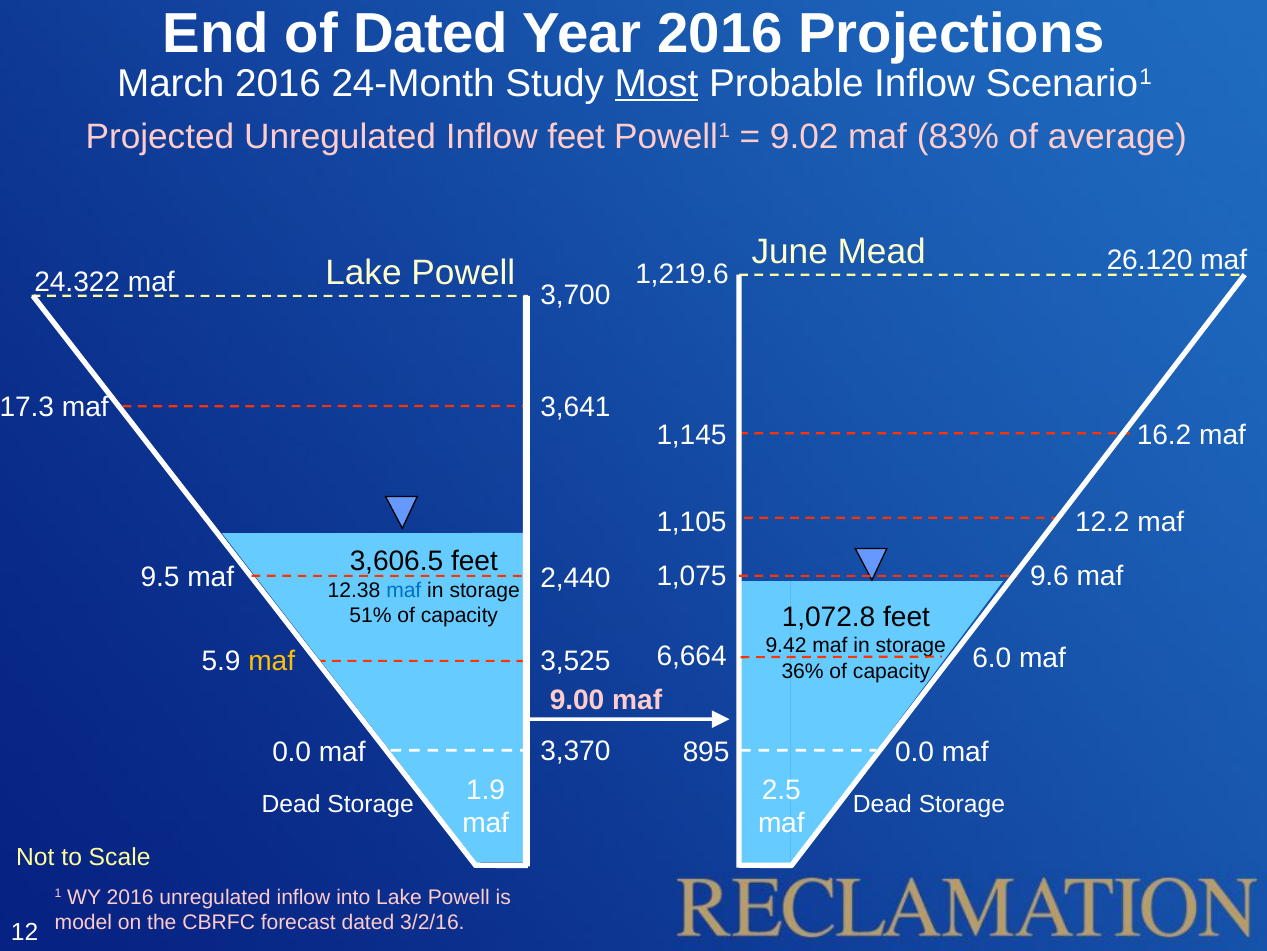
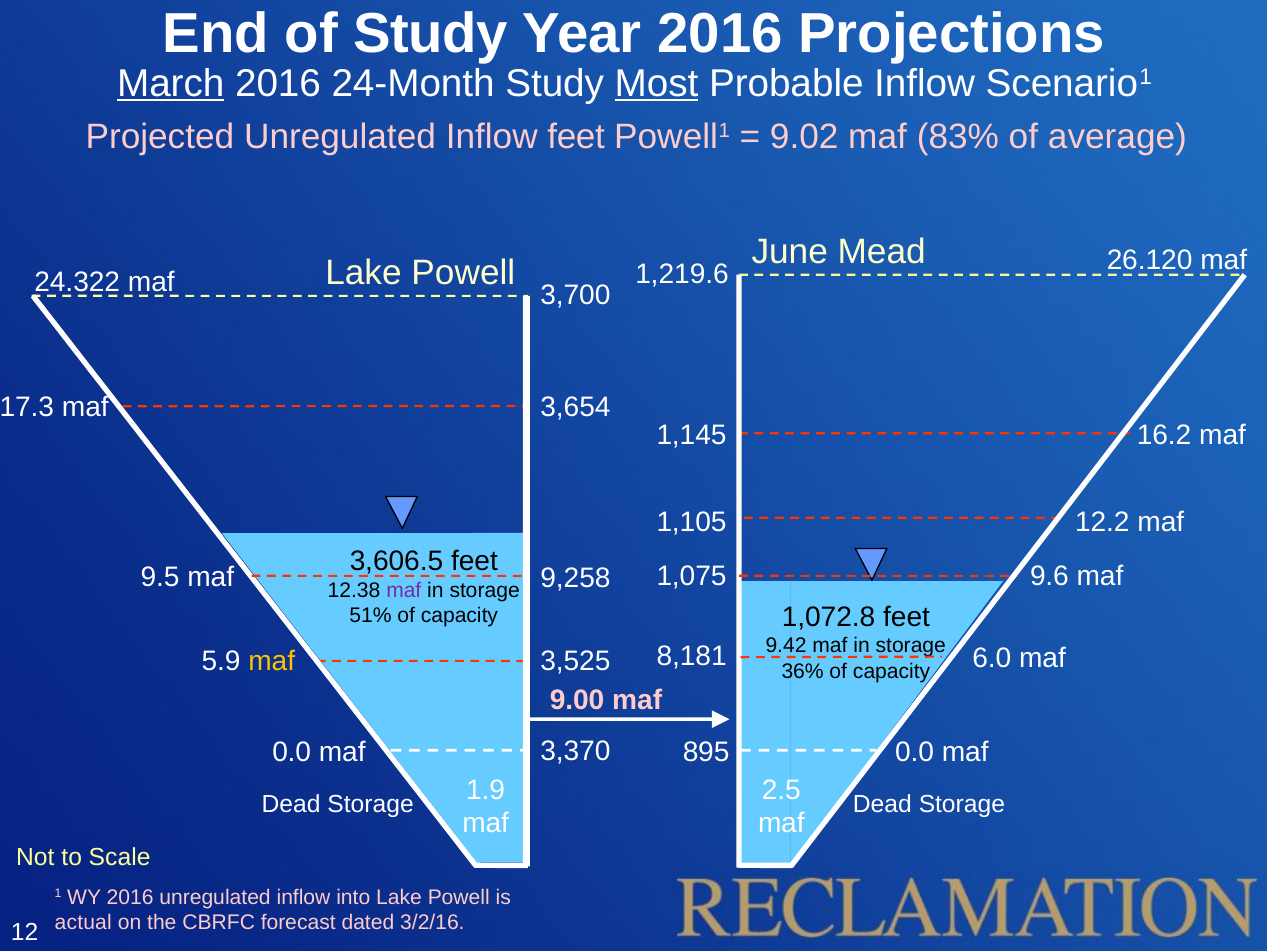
of Dated: Dated -> Study (431, 34)
March underline: none -> present (171, 83)
3,641: 3,641 -> 3,654 (575, 407)
2,440: 2,440 -> 9,258 (575, 578)
maf colour: blue -> purple (404, 590)
6,664: 6,664 -> 8,181 (692, 655)
model: model -> actual (83, 922)
